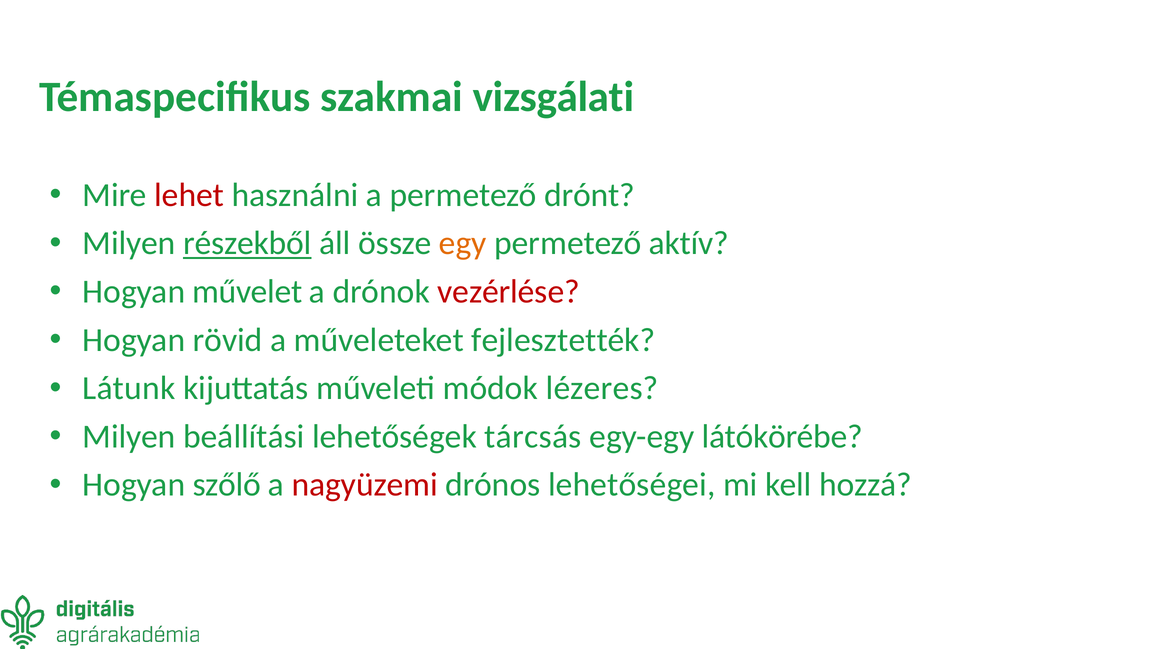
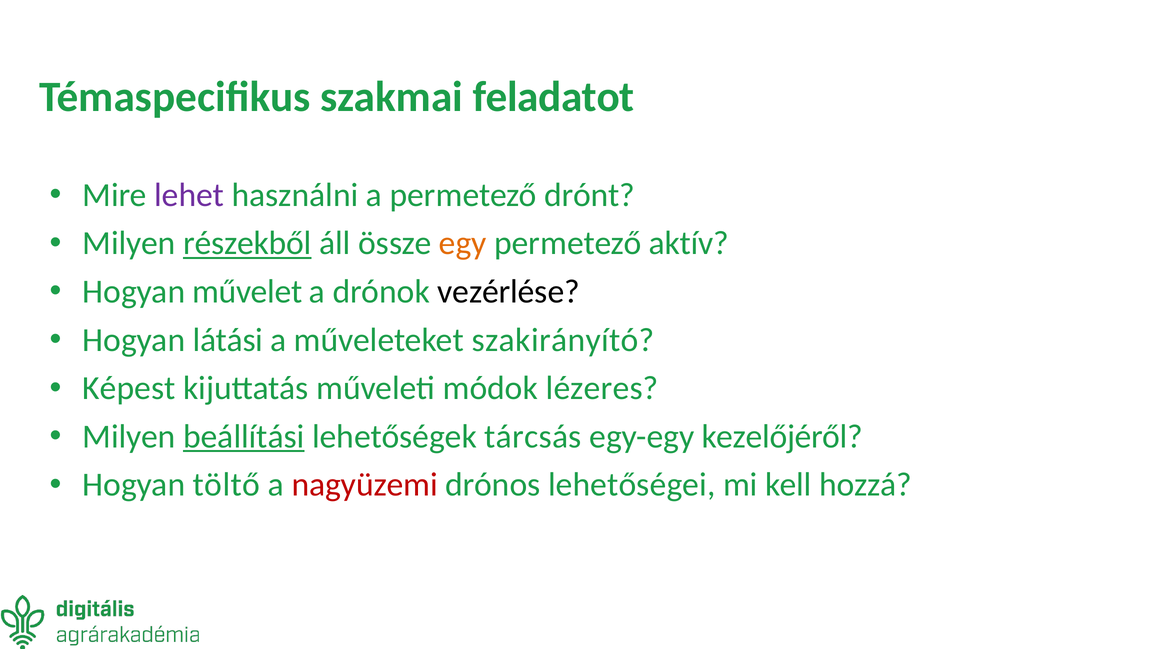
vizsgálati: vizsgálati -> feladatot (553, 97)
lehet colour: red -> purple (189, 195)
vezérlése colour: red -> black (509, 292)
rövid: rövid -> látási (228, 340)
fejlesztették: fejlesztették -> szakirányító (563, 340)
Látunk: Látunk -> Képest (129, 388)
beállítási underline: none -> present (244, 437)
látókörébe: látókörébe -> kezelőjéről (782, 437)
szőlő: szőlő -> töltő (226, 485)
